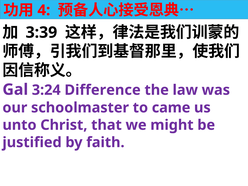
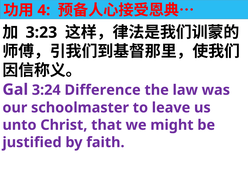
3:39: 3:39 -> 3:23 (41, 32)
came: came -> leave (171, 108)
